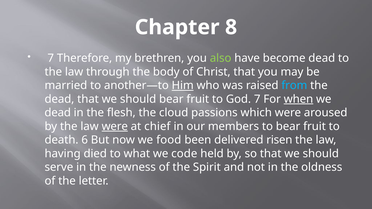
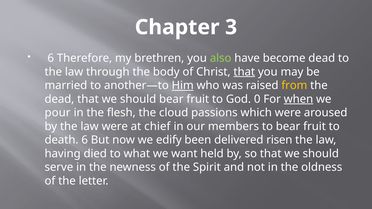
8: 8 -> 3 (231, 27)
7: 7 -> 6 (51, 58)
that underline: none -> present (244, 72)
from colour: light blue -> yellow (294, 86)
God 7: 7 -> 0 (257, 99)
dead: dead -> pour (58, 113)
were underline: present -> none (115, 126)
food: food -> edify (169, 140)
code: code -> want (184, 154)
